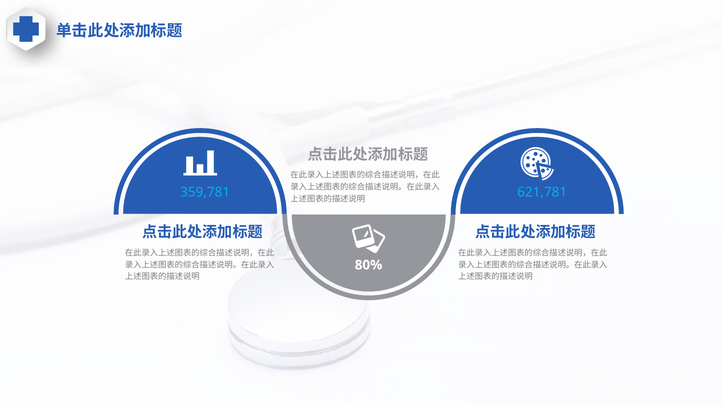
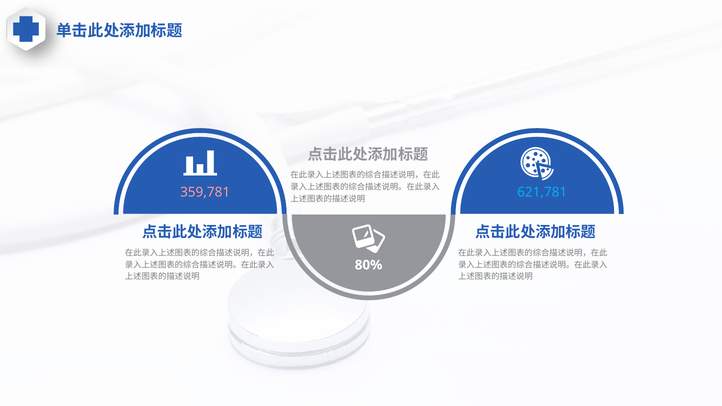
359,781 colour: light blue -> pink (205, 192)
